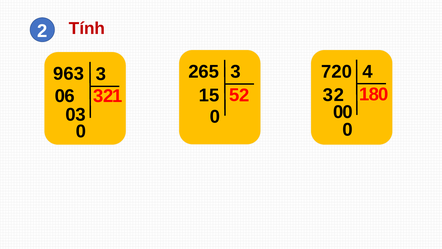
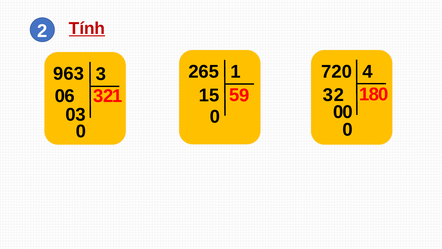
Tính underline: none -> present (87, 28)
963 3: 3 -> 1 (236, 72)
2: 2 -> 9 (244, 95)
